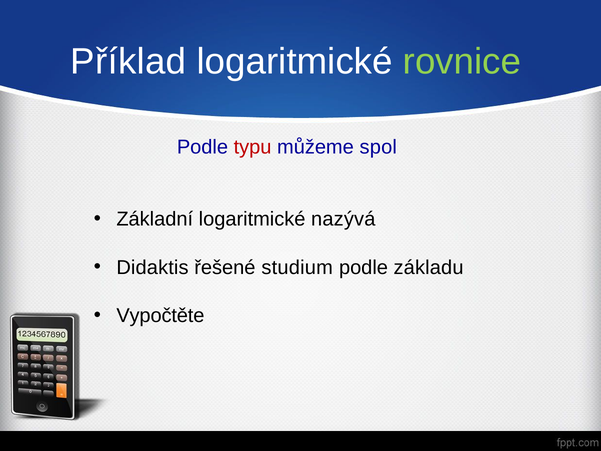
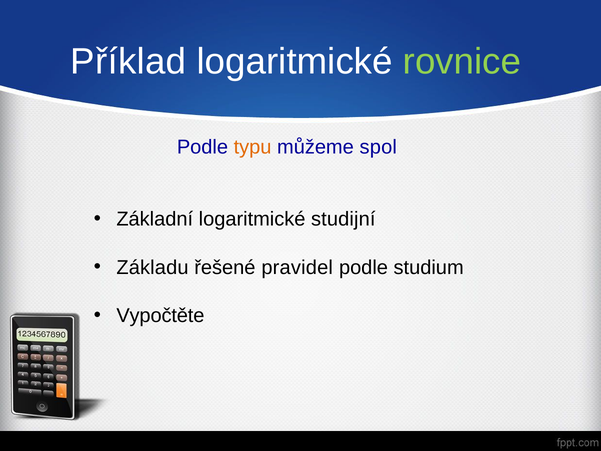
typu colour: red -> orange (253, 147)
nazývá: nazývá -> studijní (343, 219)
Didaktis: Didaktis -> Základu (152, 267)
studium: studium -> pravidel (297, 267)
základu: základu -> studium (429, 267)
